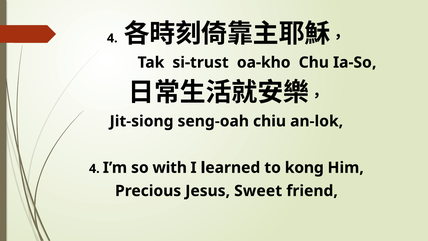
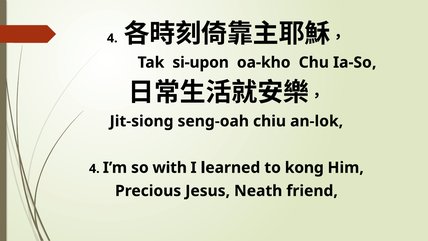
si-trust: si-trust -> si-upon (201, 62)
Sweet: Sweet -> Neath (258, 191)
